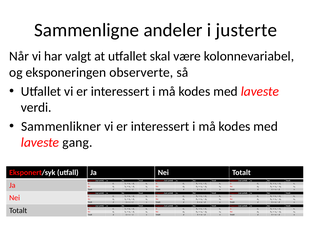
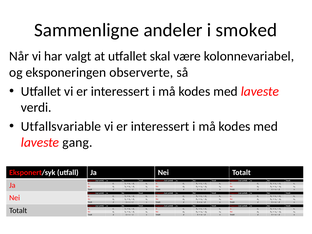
justerte: justerte -> smoked (246, 30)
Sammenlikner: Sammenlikner -> Utfallsvariable (61, 126)
